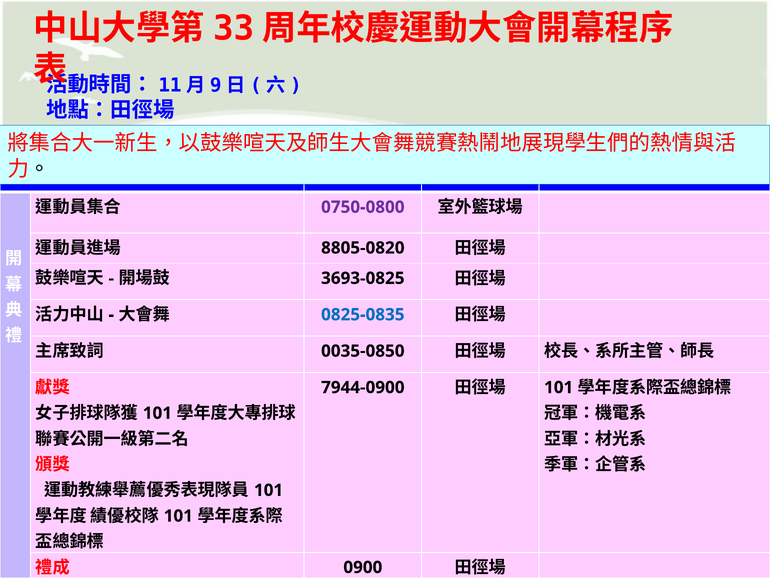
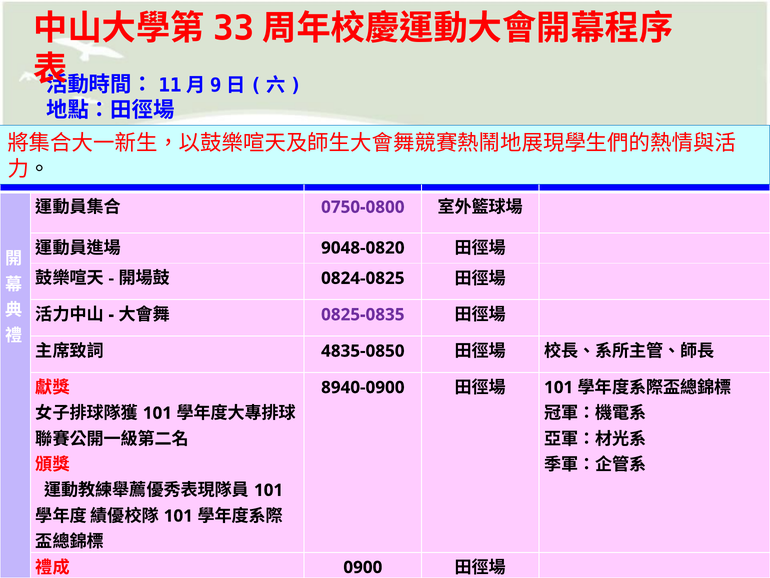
8805-0820: 8805-0820 -> 9048-0820 (363, 248)
3693-0825: 3693-0825 -> 0824-0825 (363, 278)
0825-0835 colour: blue -> purple (363, 314)
0035-0850: 0035-0850 -> 4835-0850 (363, 351)
7944-0900: 7944-0900 -> 8940-0900 (363, 387)
